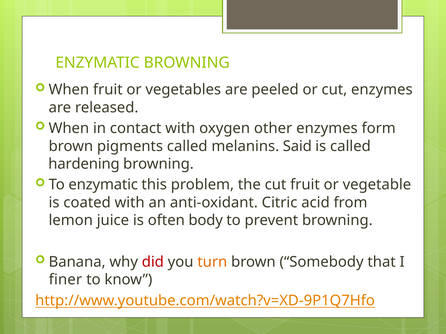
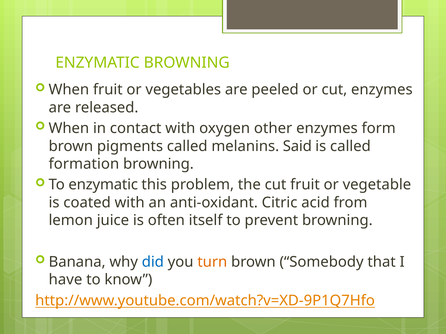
hardening: hardening -> formation (84, 164)
body: body -> itself (206, 221)
did colour: red -> blue (153, 262)
finer: finer -> have (65, 280)
